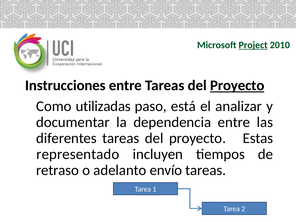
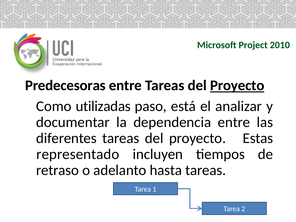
Project underline: present -> none (253, 45)
Instrucciones: Instrucciones -> Predecesoras (65, 86)
envío: envío -> hasta (166, 170)
